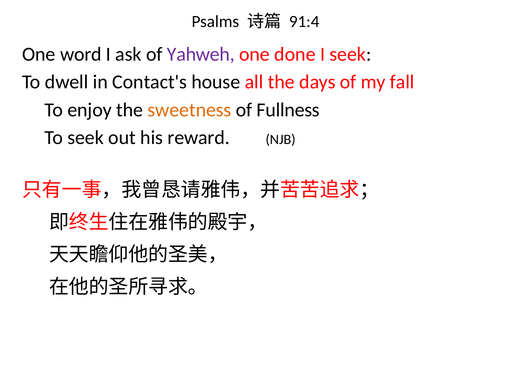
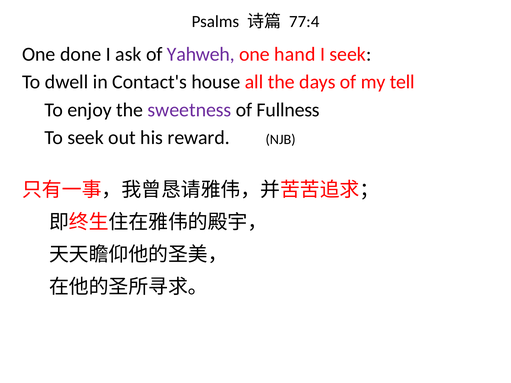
91:4: 91:4 -> 77:4 (304, 22)
word: word -> done (81, 54)
done: done -> hand (295, 54)
fall: fall -> tell (402, 82)
sweetness colour: orange -> purple (189, 110)
